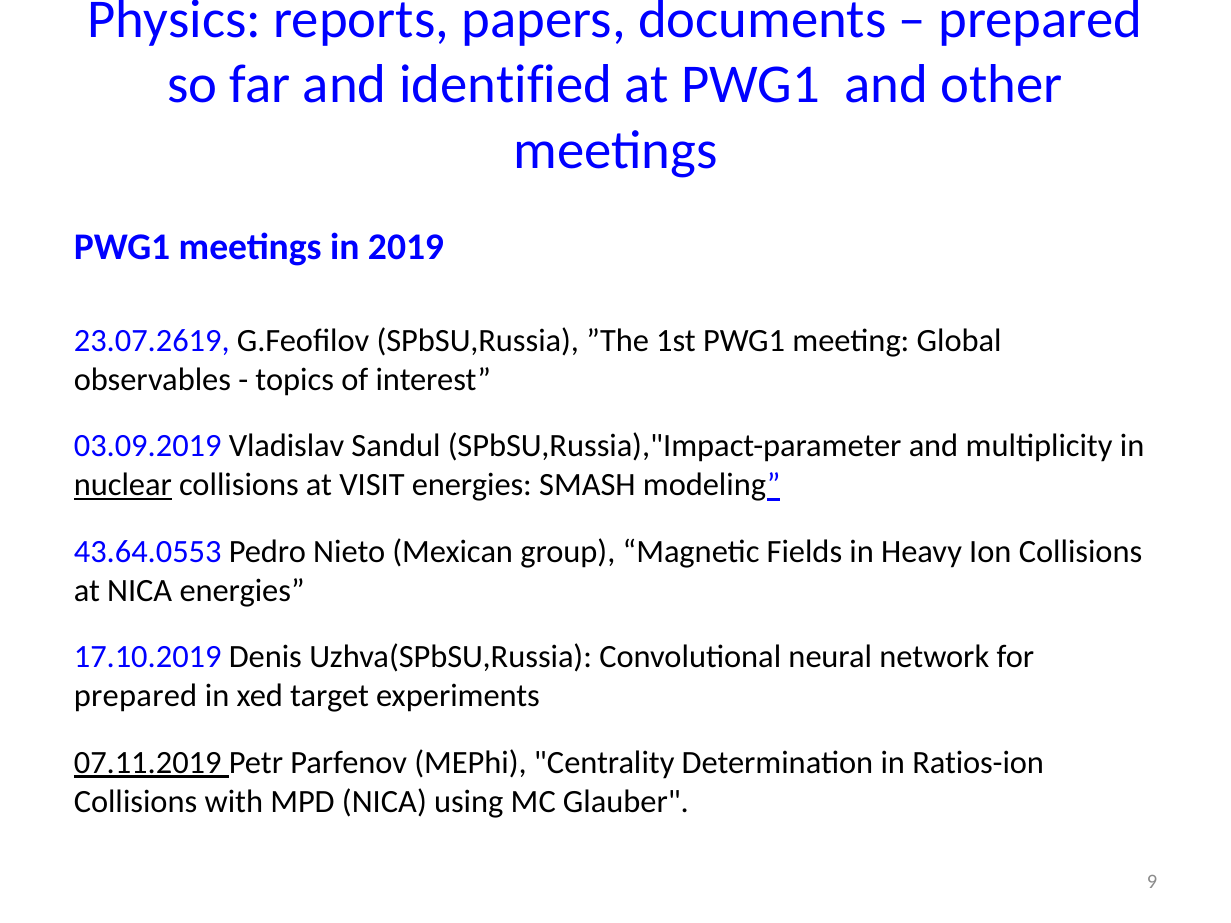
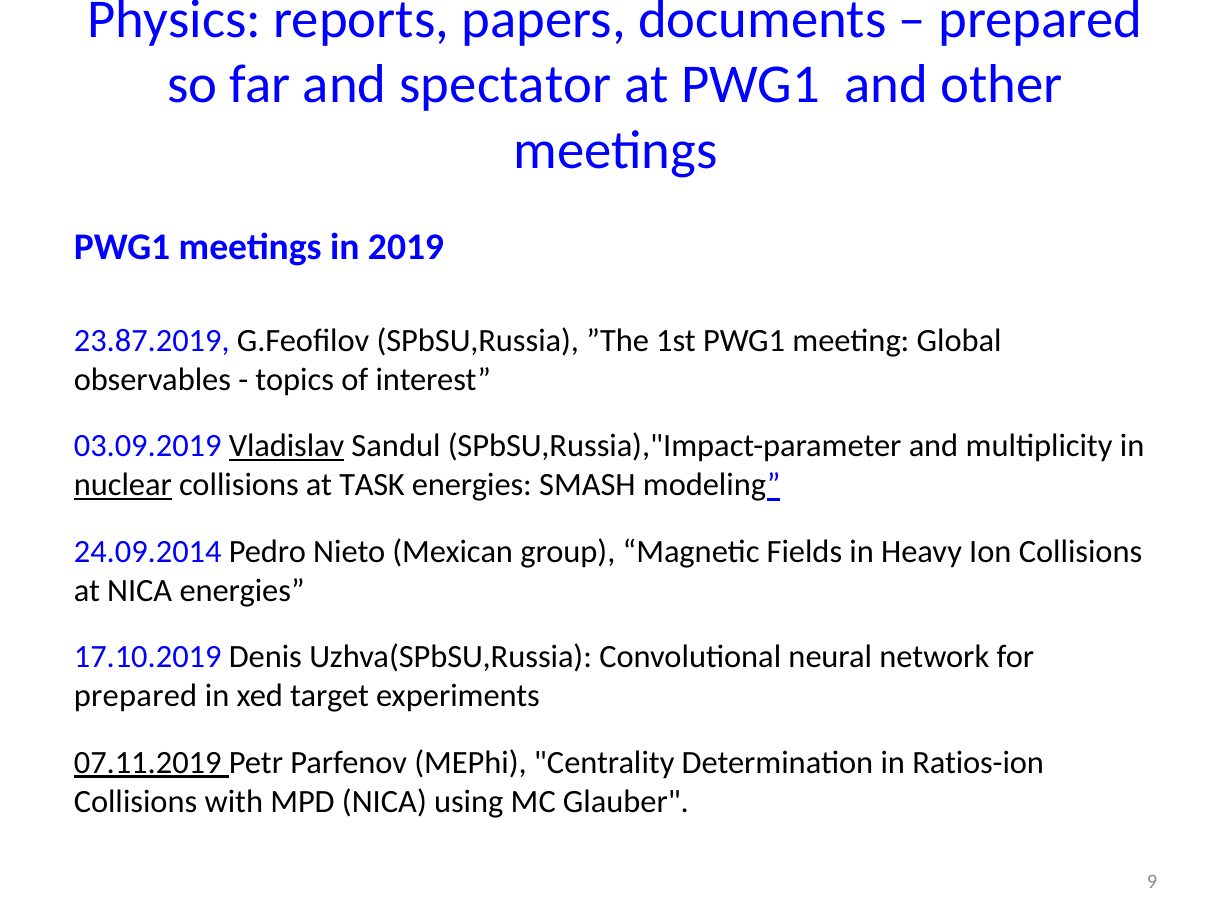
identified: identified -> spectator (506, 85)
23.07.2619: 23.07.2619 -> 23.87.2019 (152, 341)
Vladislav underline: none -> present (287, 446)
VISIT: VISIT -> TASK (372, 485)
43.64.0553: 43.64.0553 -> 24.09.2014 (148, 552)
